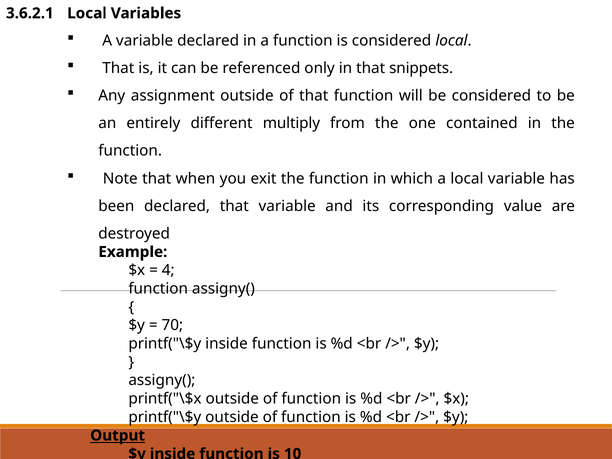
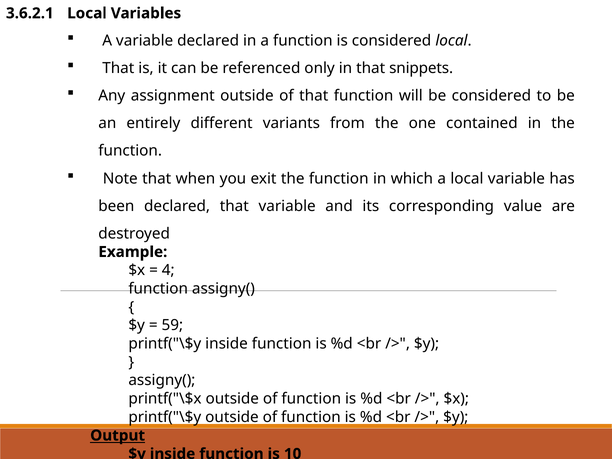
multiply: multiply -> variants (291, 123)
70: 70 -> 59 (172, 325)
